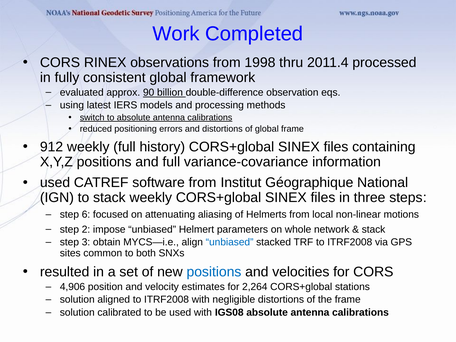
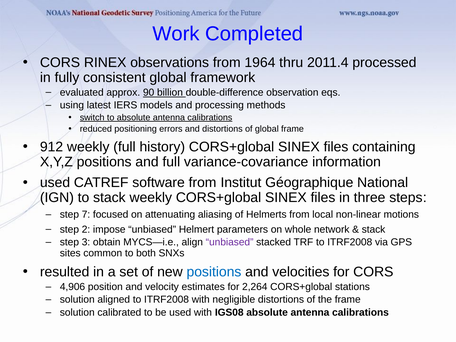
1998: 1998 -> 1964 (260, 62)
6: 6 -> 7 (86, 215)
unbiased colour: blue -> purple (230, 242)
